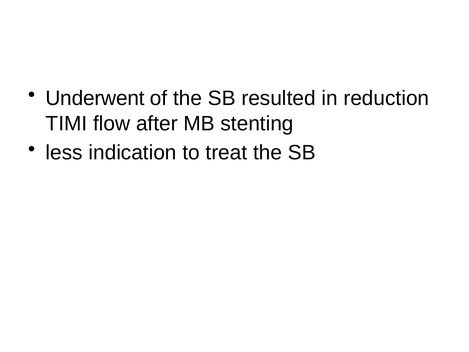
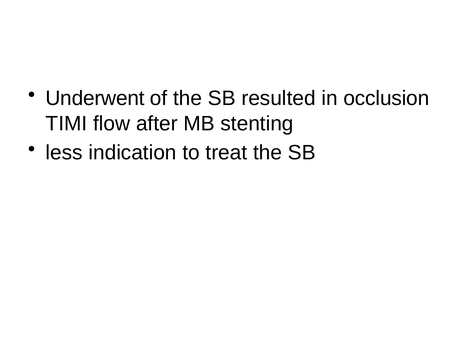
reduction: reduction -> occlusion (386, 98)
